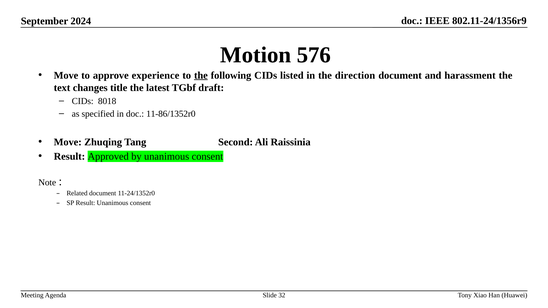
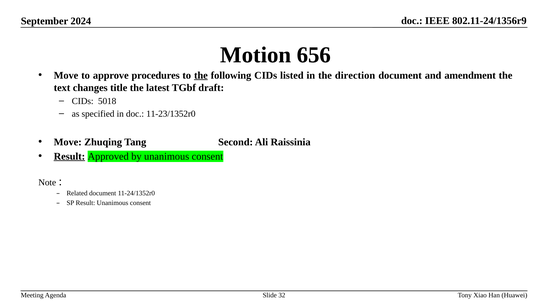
576: 576 -> 656 (314, 55)
experience: experience -> procedures (156, 75)
harassment: harassment -> amendment (470, 75)
8018: 8018 -> 5018 (107, 101)
11-86/1352r0: 11-86/1352r0 -> 11-23/1352r0 (171, 114)
Result underline: none -> present (69, 156)
